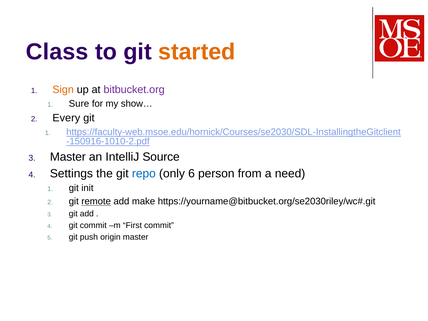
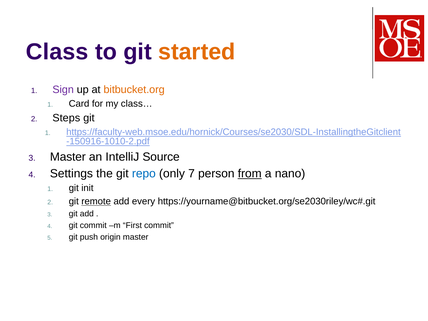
Sign colour: orange -> purple (63, 90)
bitbucket.org colour: purple -> orange (134, 90)
Sure: Sure -> Card (79, 104)
show…: show… -> class… (137, 104)
Every: Every -> Steps (66, 118)
6: 6 -> 7 (192, 174)
from underline: none -> present (250, 174)
need: need -> nano (290, 174)
make: make -> every (144, 201)
